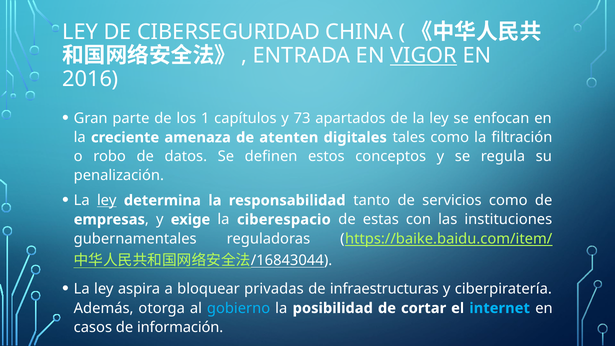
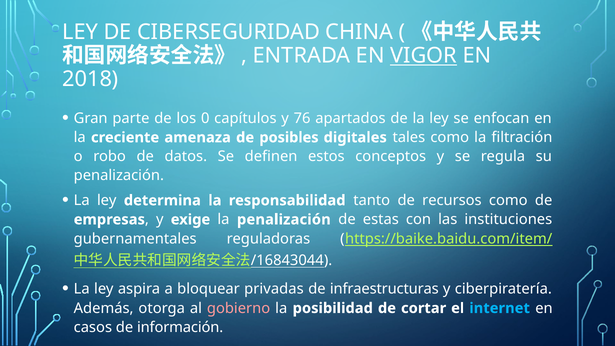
2016: 2016 -> 2018 (90, 79)
1: 1 -> 0 (205, 118)
73: 73 -> 76 (302, 118)
atenten: atenten -> posibles (289, 137)
ley underline: present -> none (107, 200)
servicios: servicios -> recursos (452, 200)
la ciberespacio: ciberespacio -> penalización (284, 219)
gobierno colour: light blue -> pink (239, 308)
